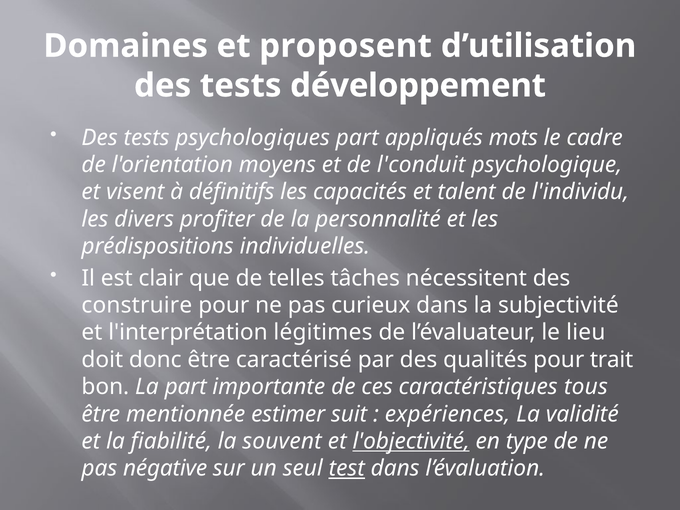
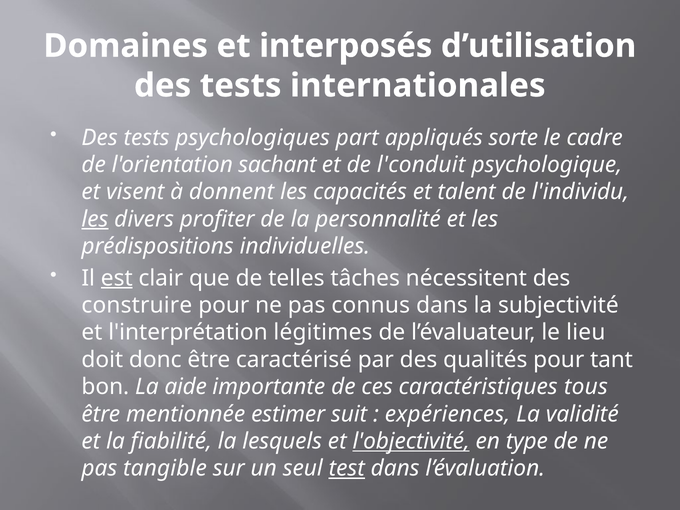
proposent: proposent -> interposés (346, 46)
développement: développement -> internationales (418, 86)
mots: mots -> sorte (513, 138)
moyens: moyens -> sachant (277, 165)
définitifs: définitifs -> donnent (232, 192)
les underline: none -> present (95, 219)
est underline: none -> present (117, 278)
curieux: curieux -> connus (371, 305)
trait: trait -> tant (612, 360)
La part: part -> aide (186, 387)
souvent: souvent -> lesquels (282, 441)
négative: négative -> tangible (165, 468)
